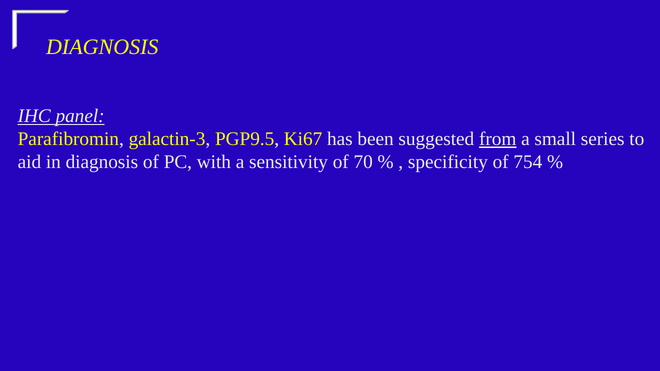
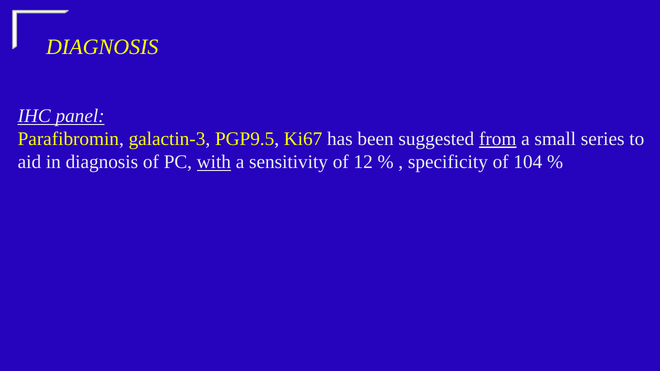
with underline: none -> present (214, 162)
70: 70 -> 12 (363, 162)
754: 754 -> 104 (528, 162)
